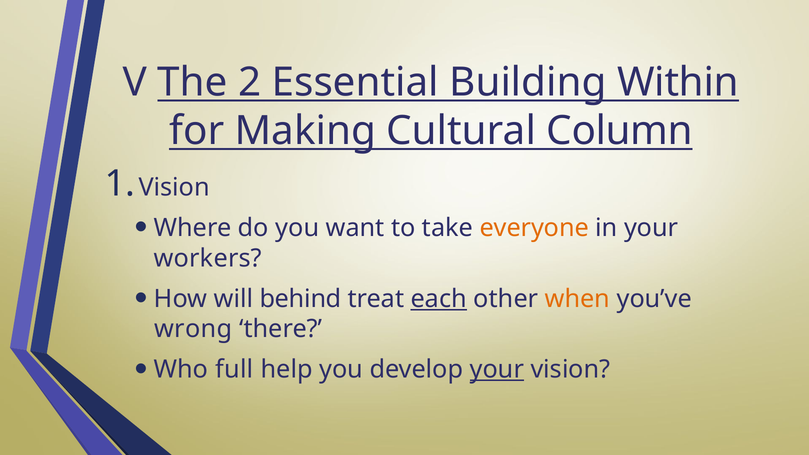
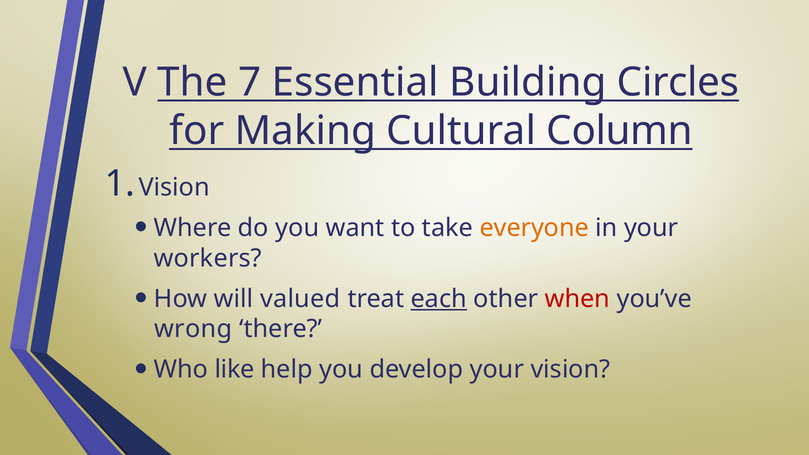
2: 2 -> 7 (250, 82)
Within: Within -> Circles (678, 82)
behind: behind -> valued (300, 299)
when colour: orange -> red (577, 299)
full: full -> like (235, 370)
your underline: present -> none (497, 370)
